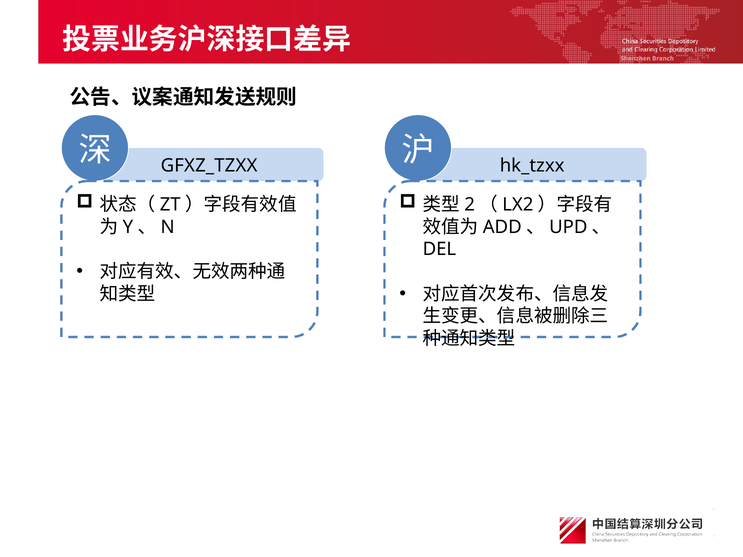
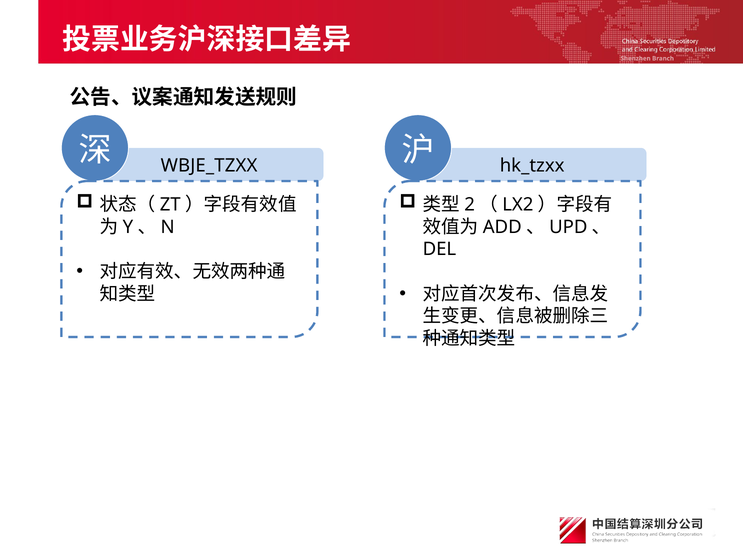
GFXZ_TZXX: GFXZ_TZXX -> WBJE_TZXX (209, 166)
